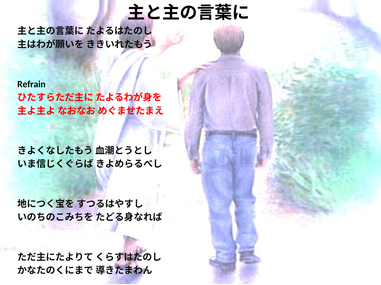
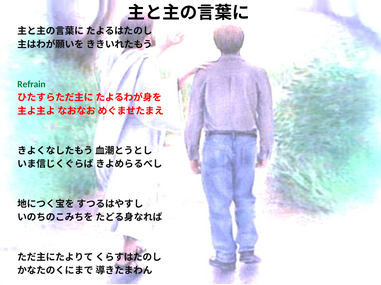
Refrain colour: black -> green (31, 84)
